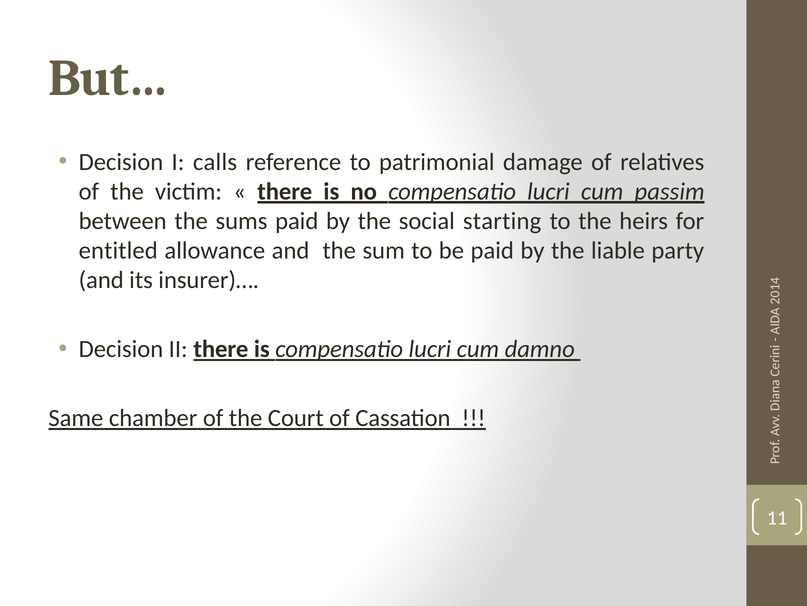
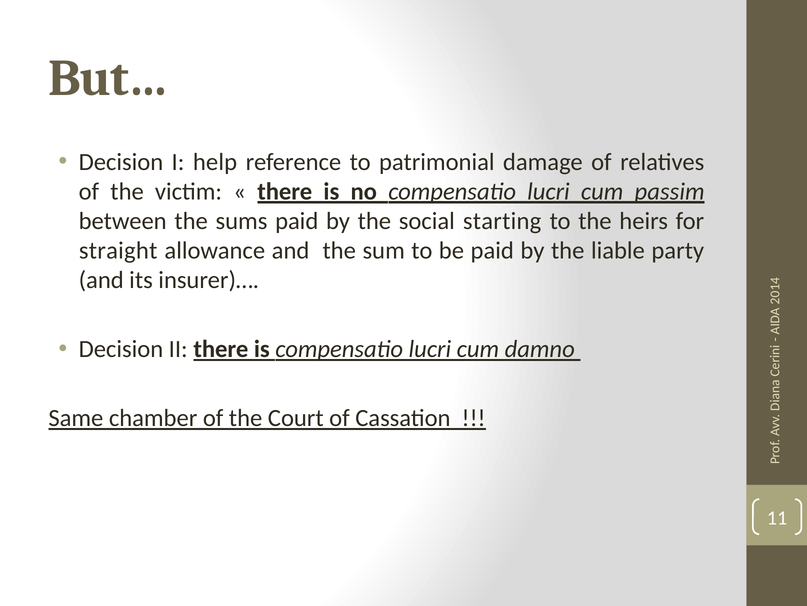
calls: calls -> help (215, 162)
entitled: entitled -> straight (118, 250)
